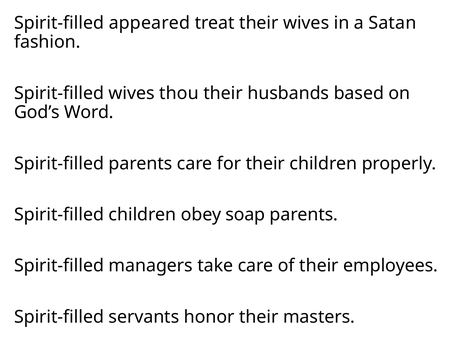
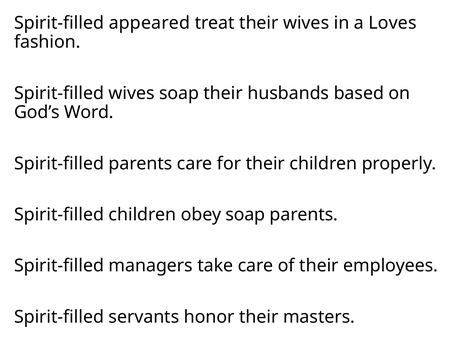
Satan: Satan -> Loves (393, 23)
wives thou: thou -> soap (179, 93)
